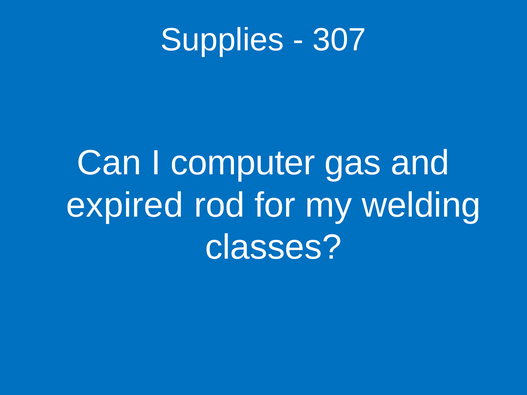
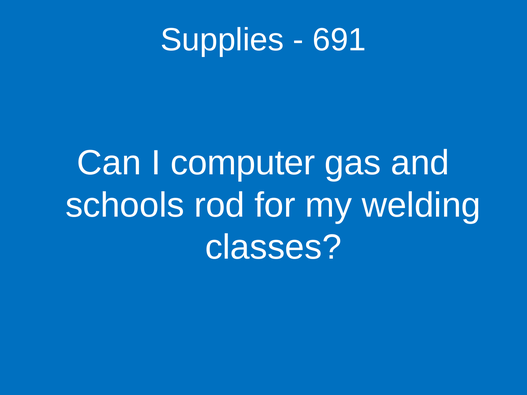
307: 307 -> 691 (339, 40)
expired: expired -> schools (125, 205)
